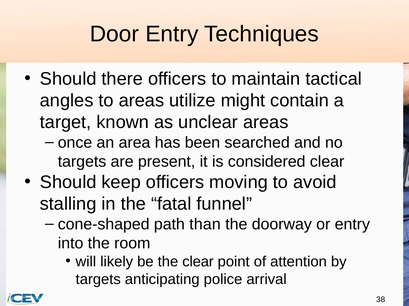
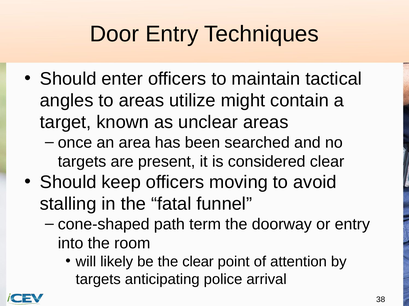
there: there -> enter (122, 79)
than: than -> term (205, 225)
